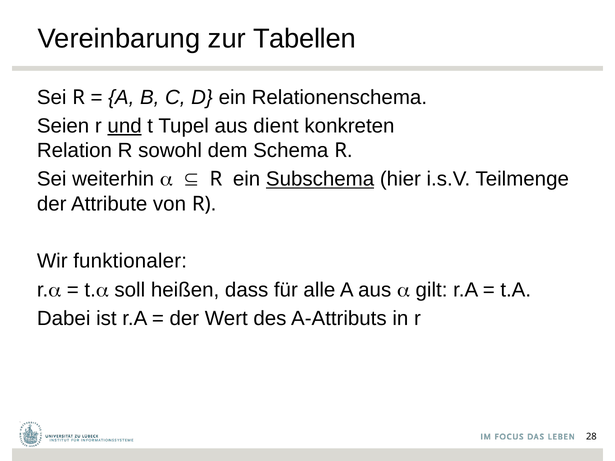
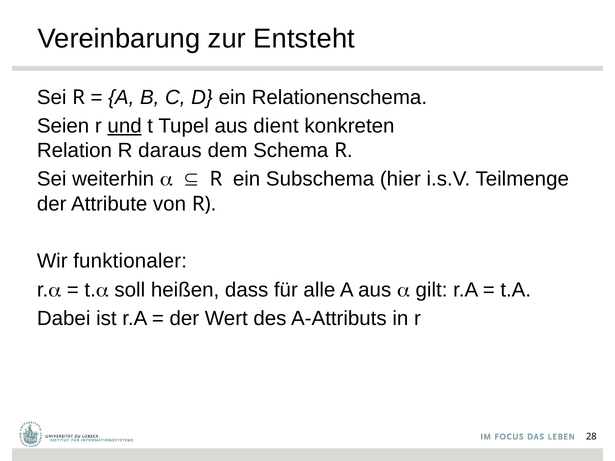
Tabellen: Tabellen -> Entsteht (304, 39)
sowohl: sowohl -> daraus (170, 151)
Subschema underline: present -> none (320, 179)
